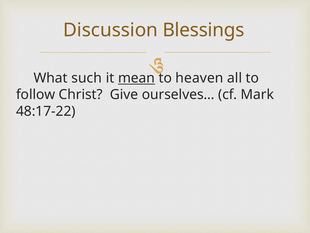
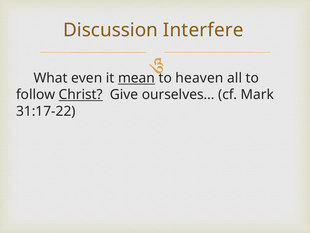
Blessings: Blessings -> Interfere (203, 30)
such: such -> even (87, 78)
Christ underline: none -> present (81, 94)
48:17-22: 48:17-22 -> 31:17-22 (46, 111)
